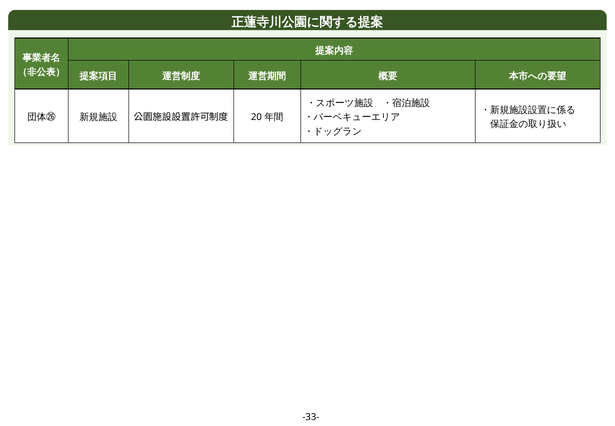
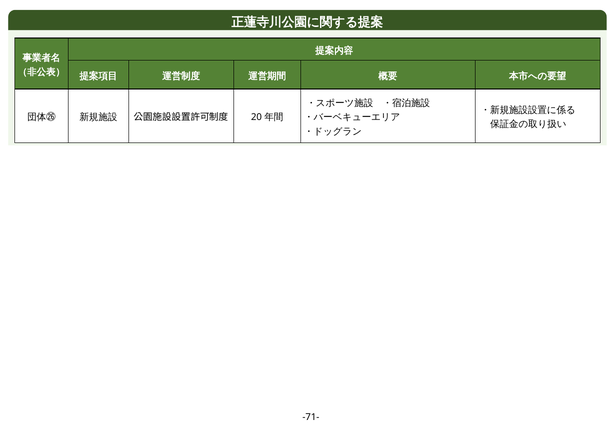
-33-: -33- -> -71- (311, 417)
